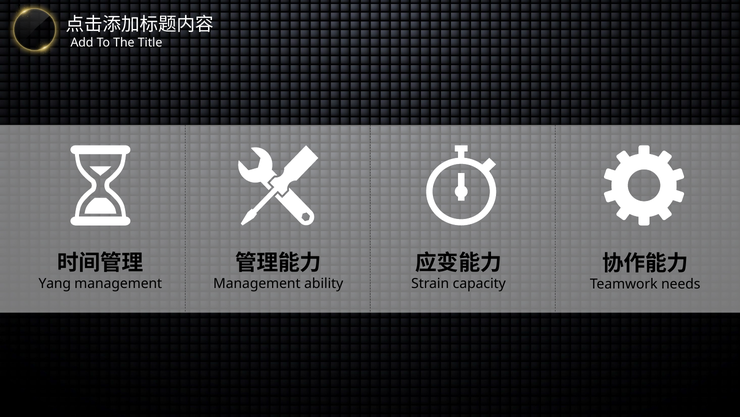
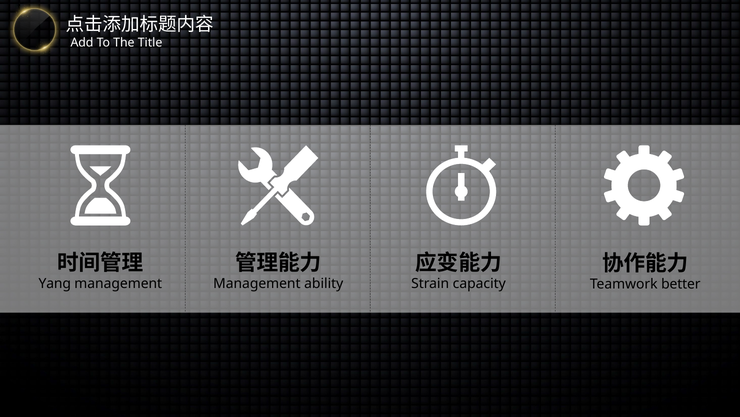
needs: needs -> better (681, 284)
